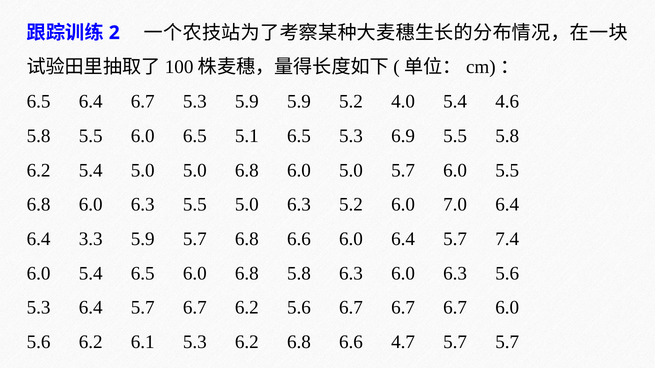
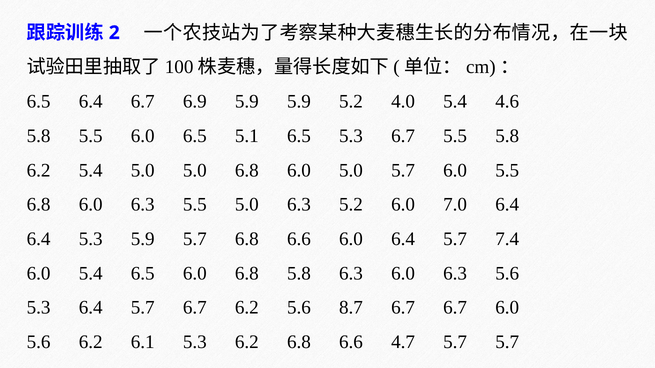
6.7 5.3: 5.3 -> 6.9 (195, 102)
5.3 6.9: 6.9 -> 6.7 (403, 136)
6.4 3.3: 3.3 -> 5.3 (91, 239)
5.6 6.7: 6.7 -> 8.7 (351, 308)
